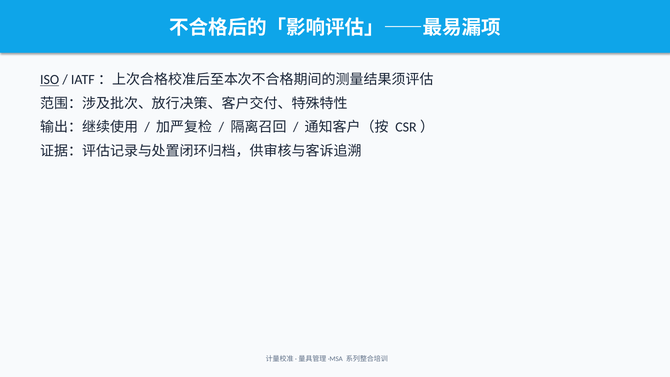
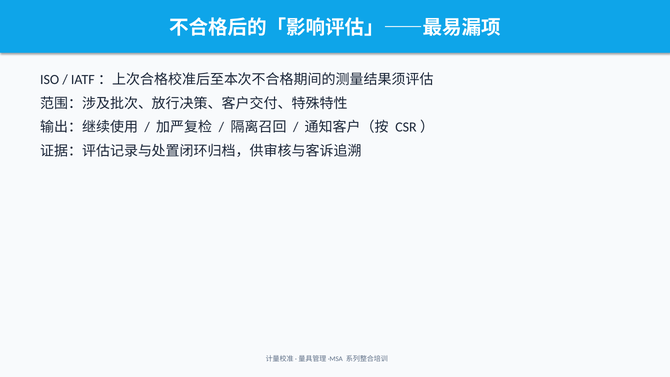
ISO underline: present -> none (50, 80)
